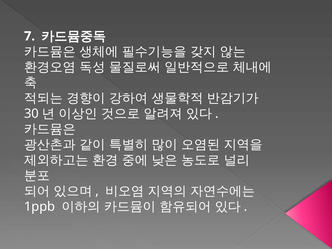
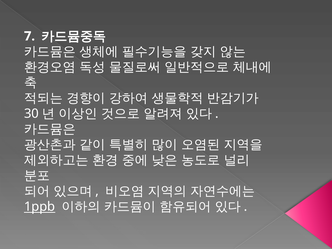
1ppb underline: none -> present (40, 207)
